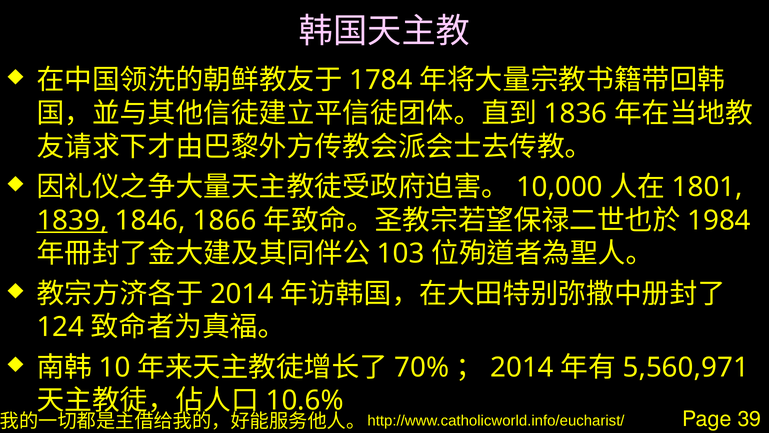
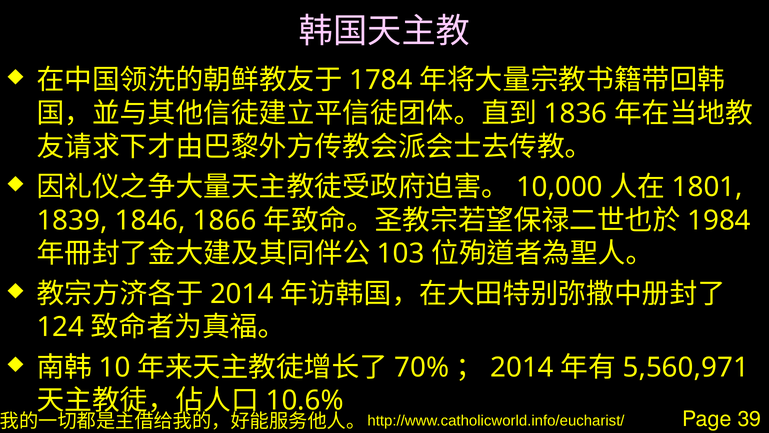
1839 underline: present -> none (72, 220)
